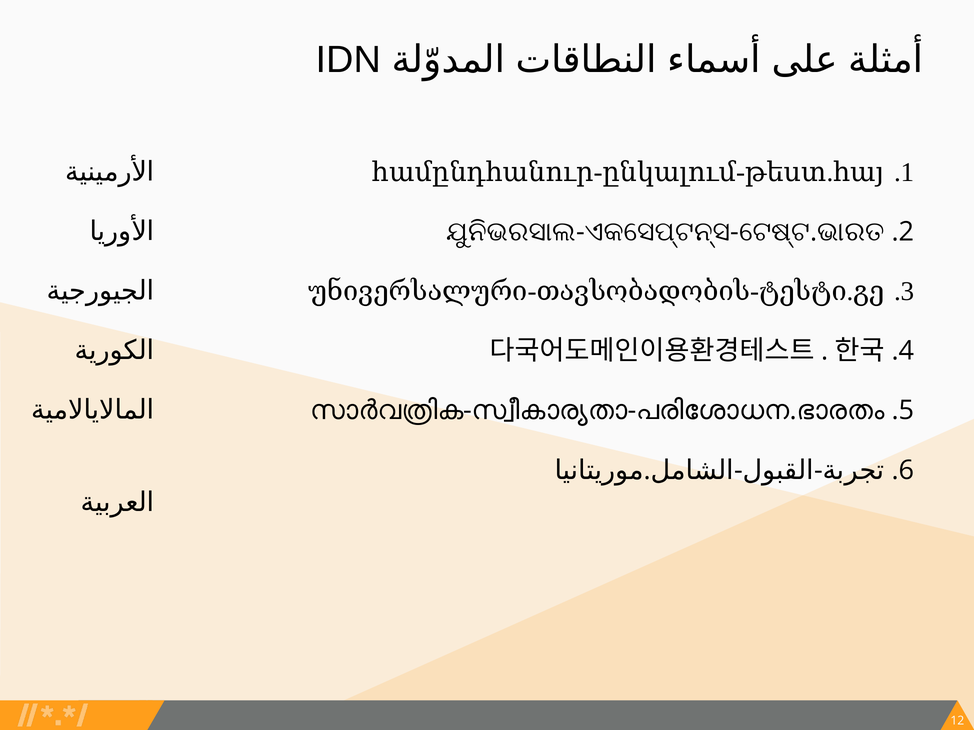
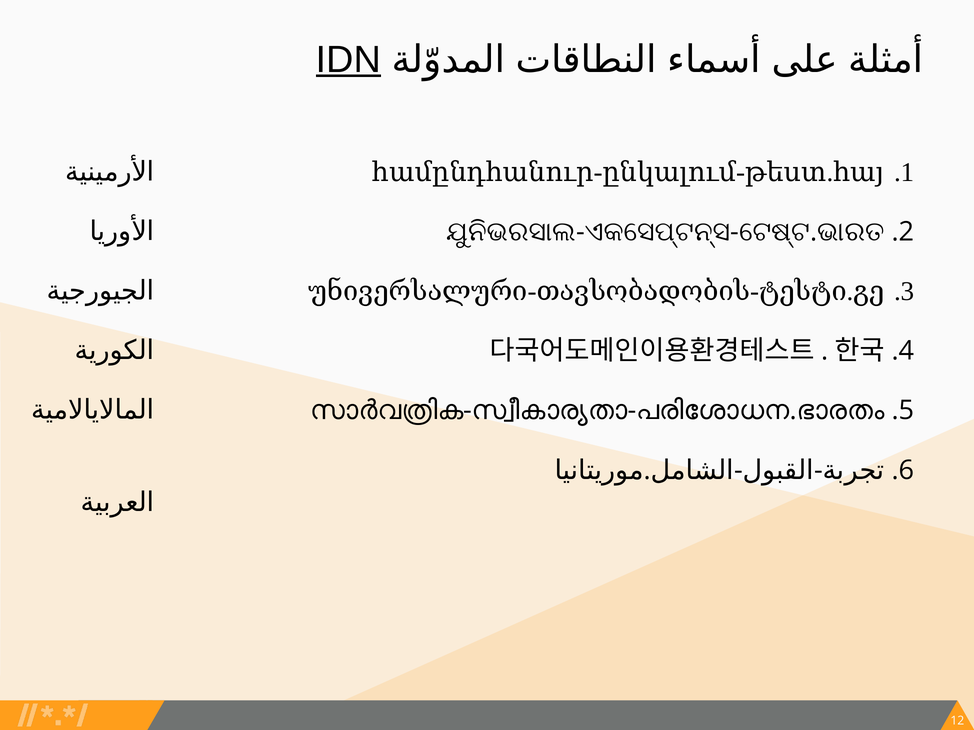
IDN underline: none -> present (348, 60)
